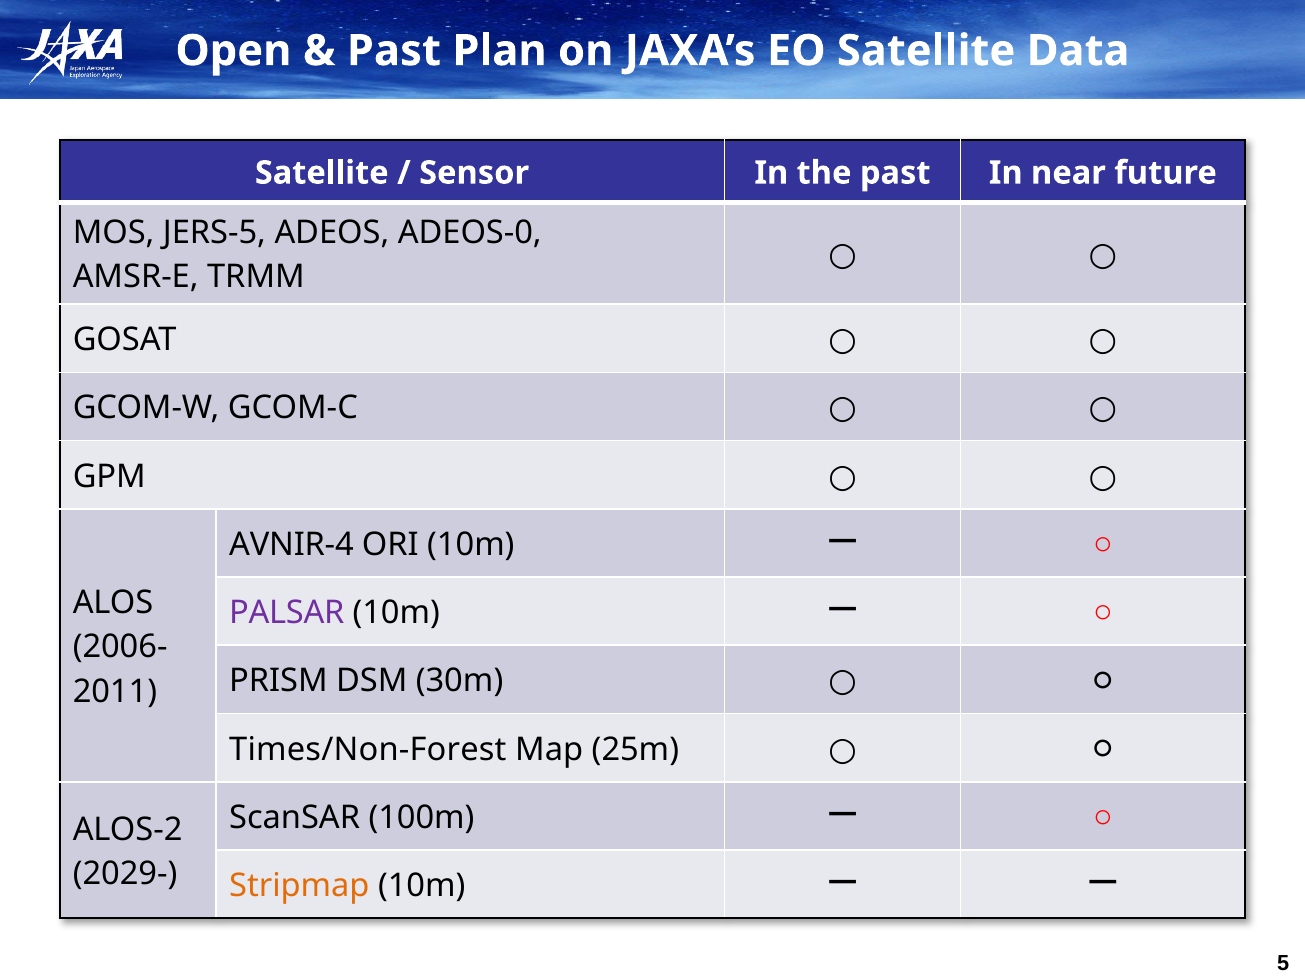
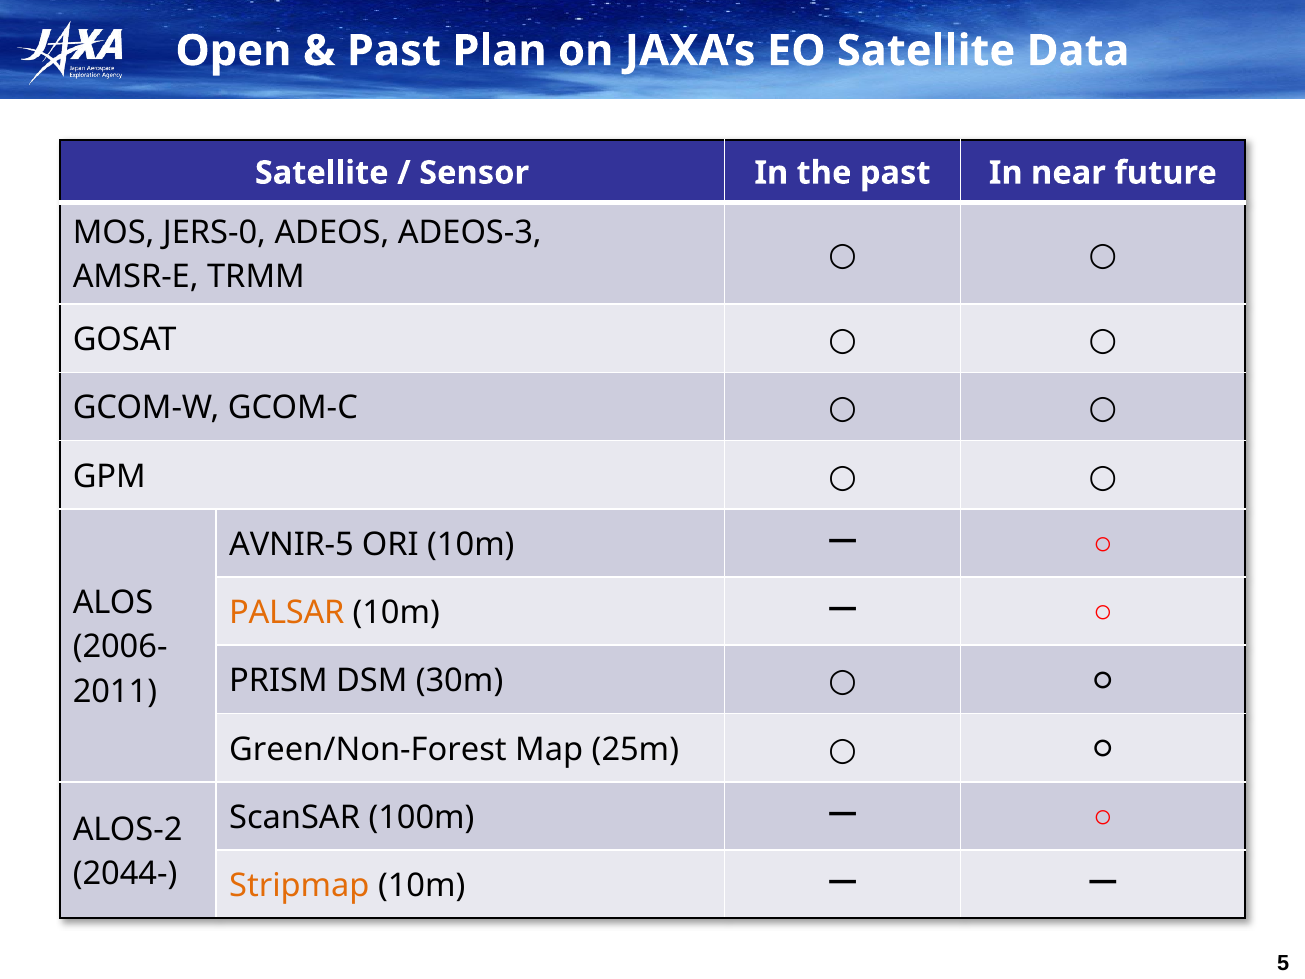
JERS-5: JERS-5 -> JERS-0 (214, 233)
ADEOS-0: ADEOS-0 -> ADEOS-3 (470, 233)
AVNIR-4: AVNIR-4 -> AVNIR-5 (291, 545)
PALSAR colour: purple -> orange (287, 613)
Times/Non-Forest: Times/Non-Forest -> Green/Non-Forest (368, 749)
2029-: 2029- -> 2044- (125, 874)
